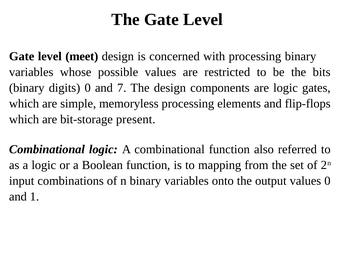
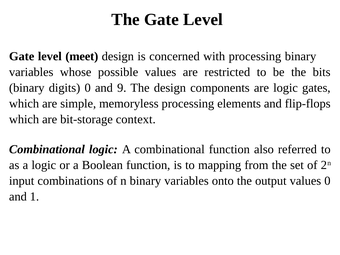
7: 7 -> 9 (122, 88)
present: present -> context (136, 119)
